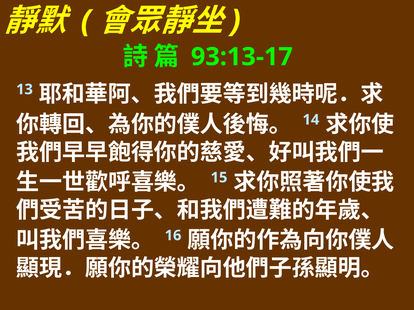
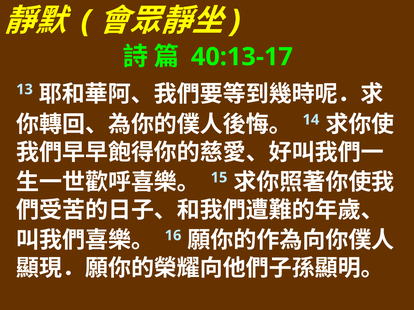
93:13-17: 93:13-17 -> 40:13-17 (242, 57)
